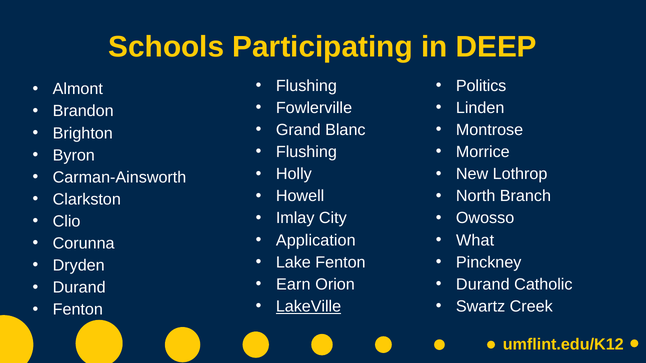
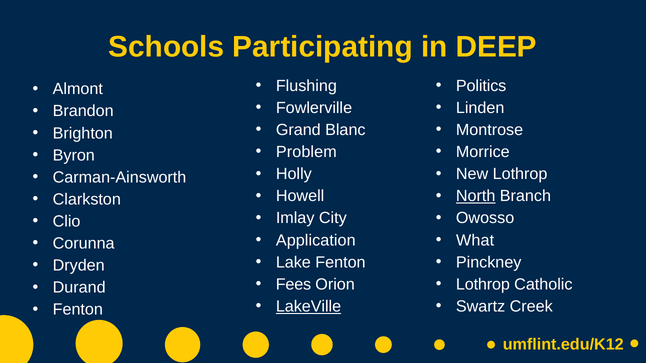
Flushing: Flushing -> Problem (306, 152)
North underline: none -> present (476, 196)
Earn: Earn -> Fees (293, 285)
Durand: Durand -> Lothrop (483, 285)
